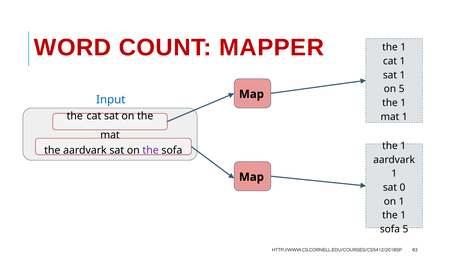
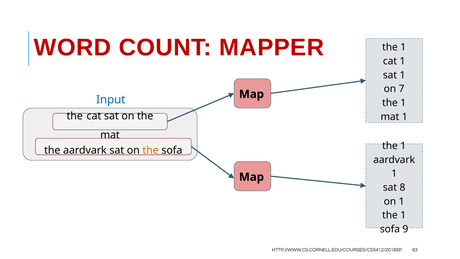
on 5: 5 -> 7 (402, 89)
the colour: purple -> orange (151, 150)
0: 0 -> 8 (402, 187)
sofa 5: 5 -> 9 (405, 229)
